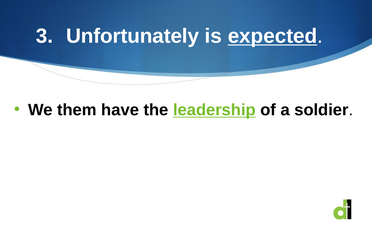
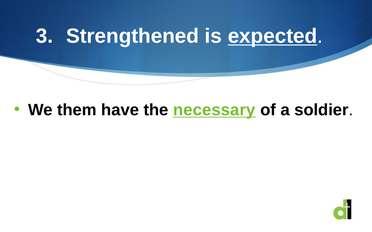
Unfortunately: Unfortunately -> Strengthened (133, 36)
leadership: leadership -> necessary (214, 110)
